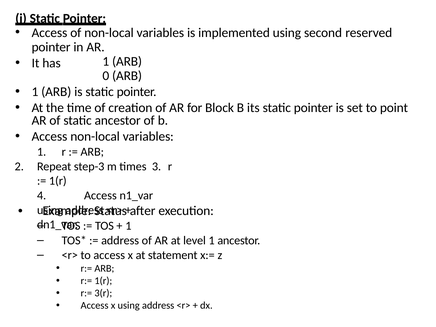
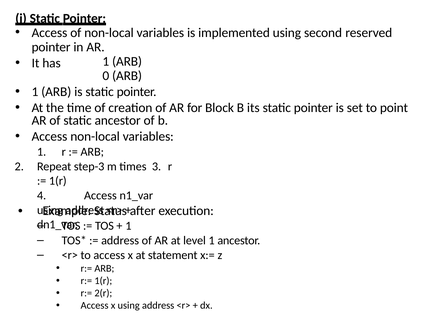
3(r: 3(r -> 2(r (103, 293)
